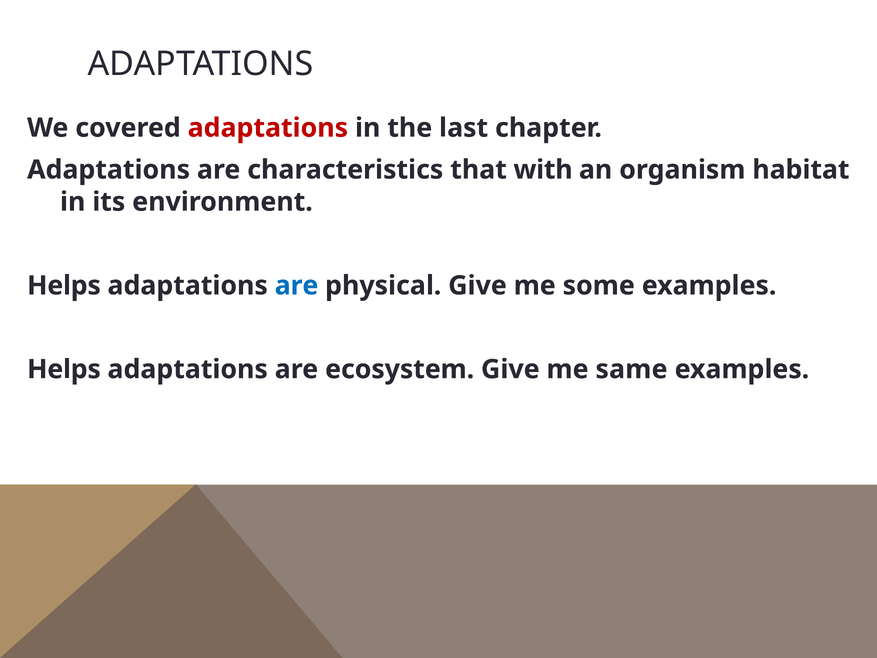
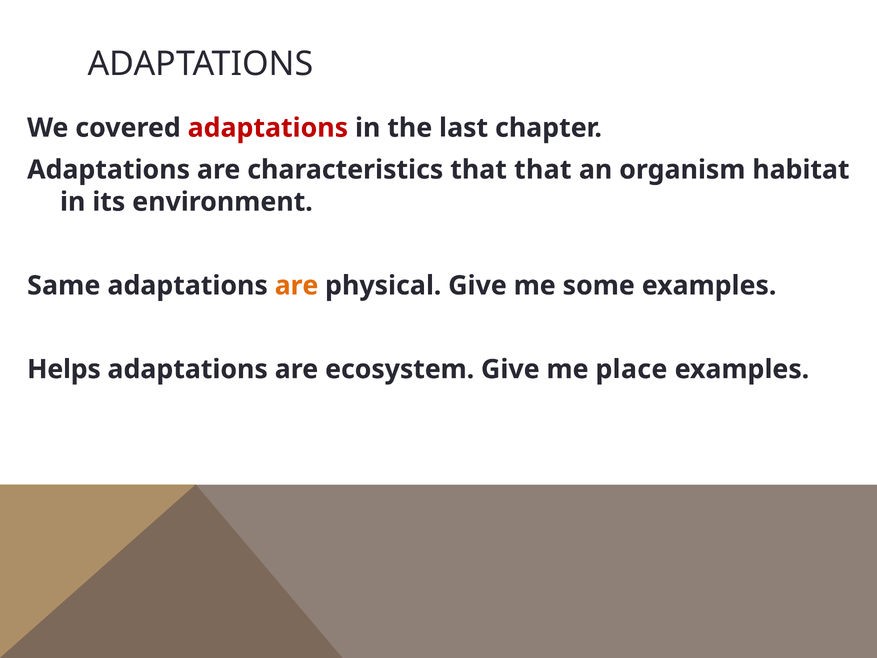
that with: with -> that (543, 170)
Helps: Helps -> Same (64, 286)
are colour: blue -> orange (297, 286)
same: same -> place (631, 369)
